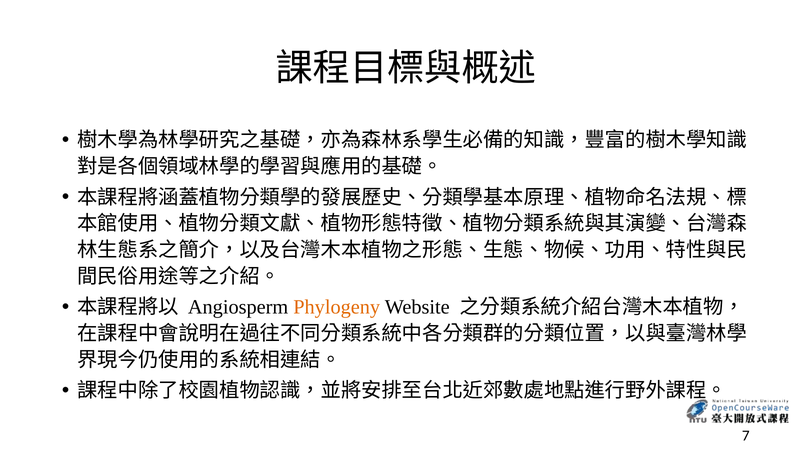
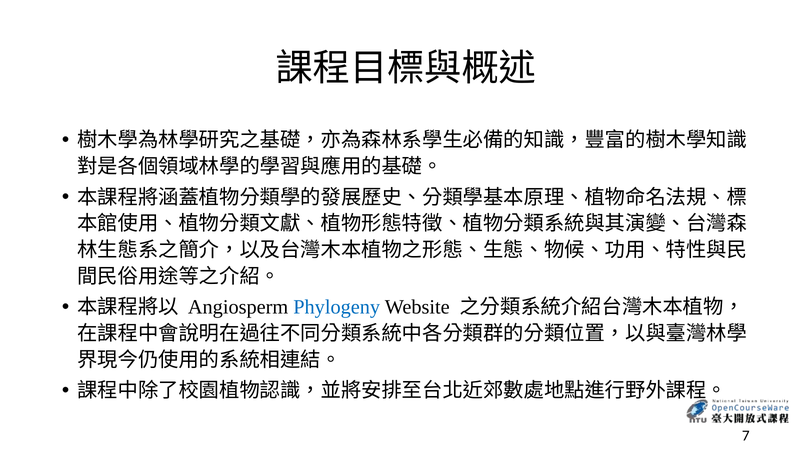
Phylogeny colour: orange -> blue (337, 307)
